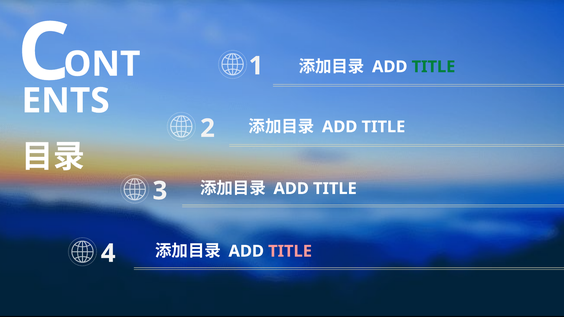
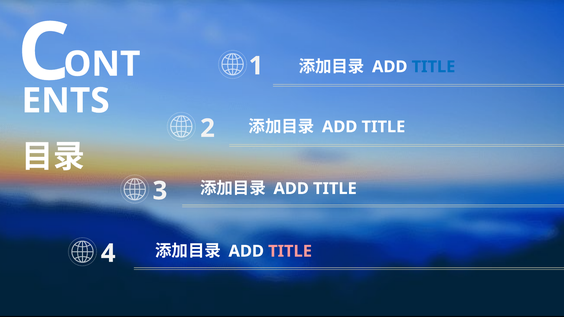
TITLE colour: green -> blue (434, 67)
